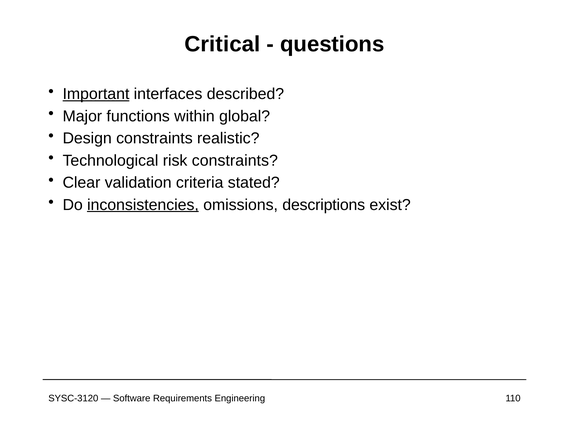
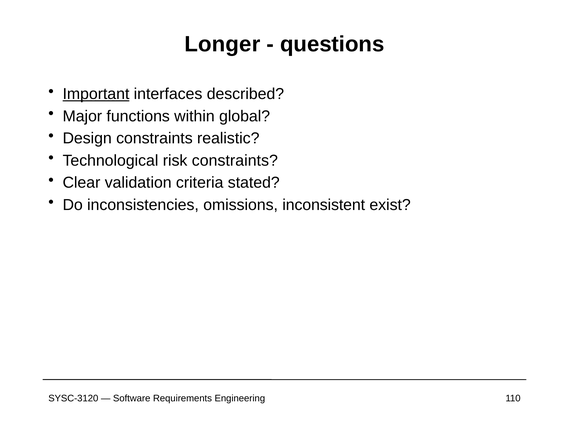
Critical: Critical -> Longer (222, 44)
inconsistencies underline: present -> none (143, 205)
descriptions: descriptions -> inconsistent (324, 205)
